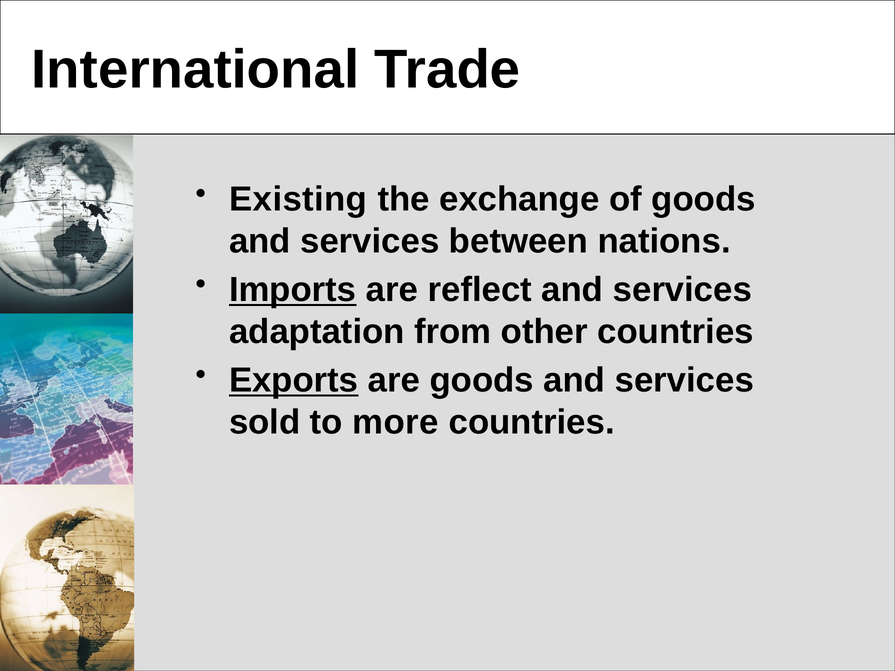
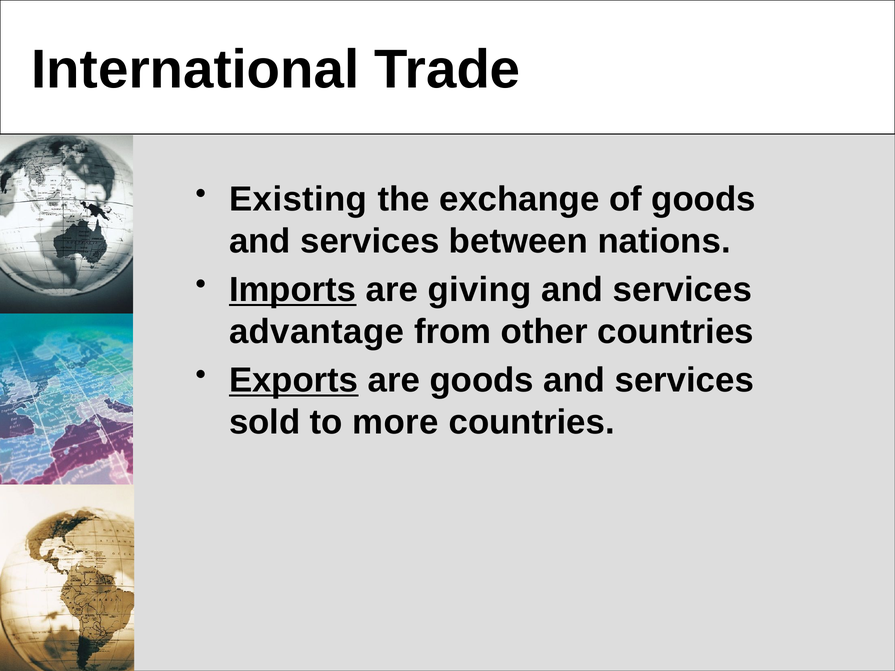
reflect: reflect -> giving (480, 290)
adaptation: adaptation -> advantage (317, 332)
